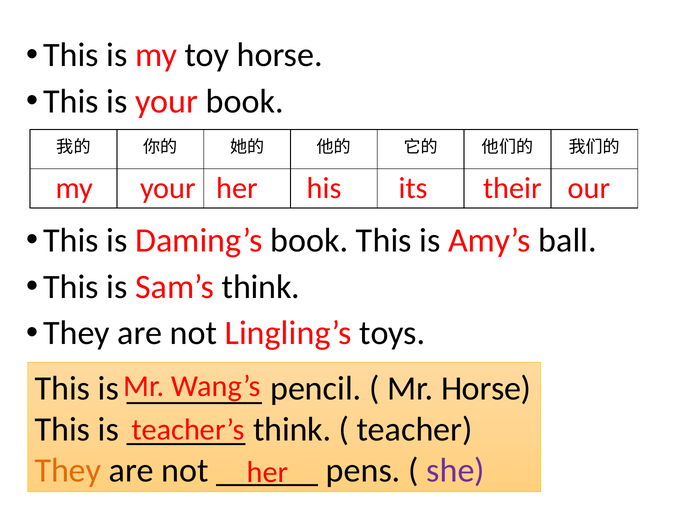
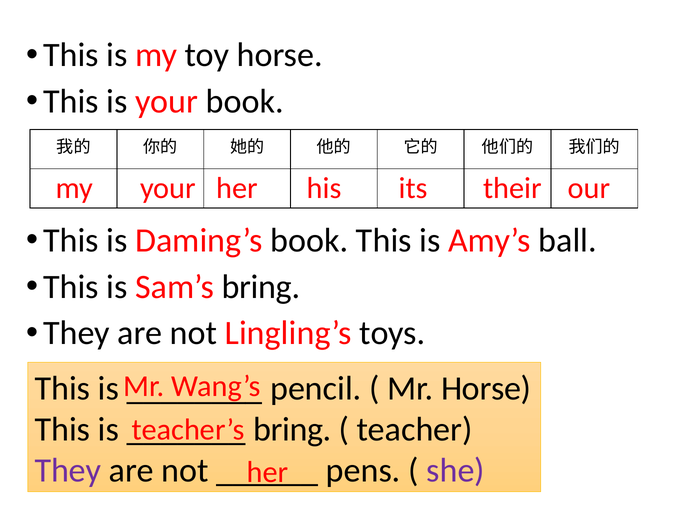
Sam’s think: think -> bring (261, 287)
think: think -> bring (292, 429)
They colour: orange -> purple (68, 470)
